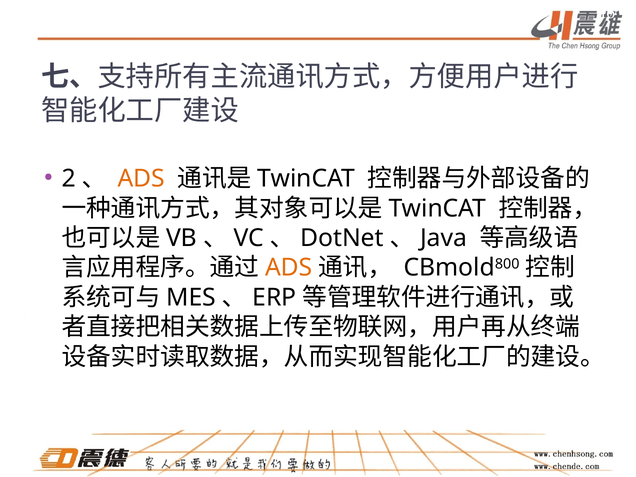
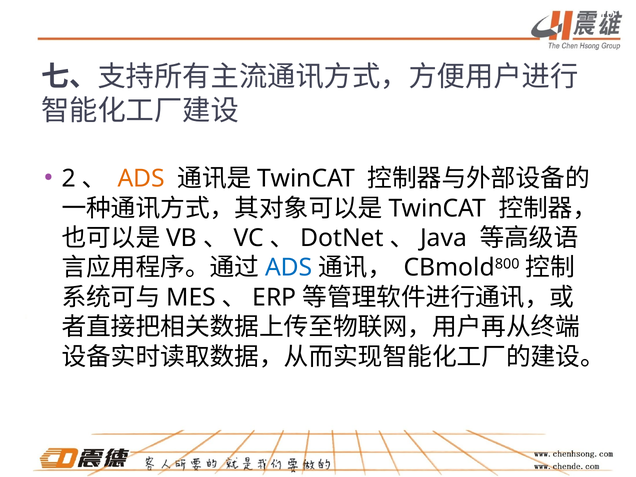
ADS colour: orange -> blue (289, 268)
